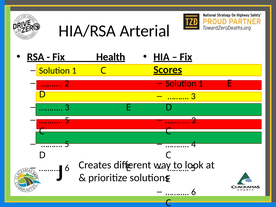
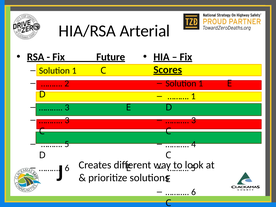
Health: Health -> Future (111, 57)
3: 3 -> 1 (193, 96)
5: 5 -> 3 (67, 120)
